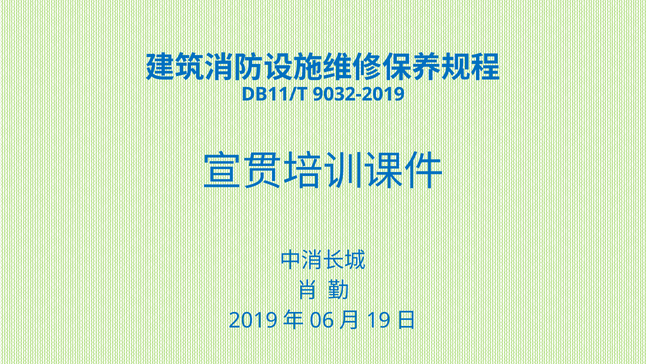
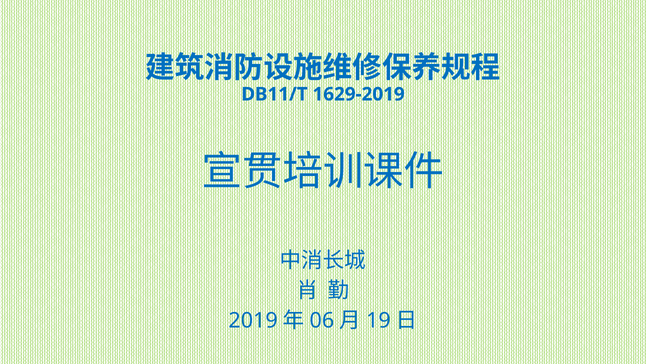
9032-2019: 9032-2019 -> 1629-2019 (359, 94)
